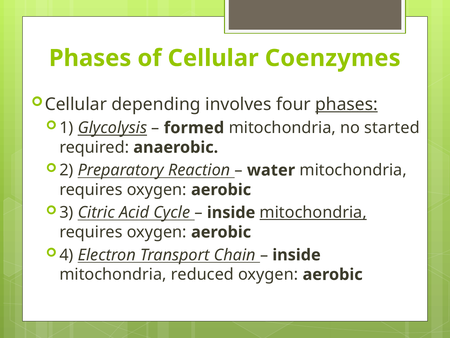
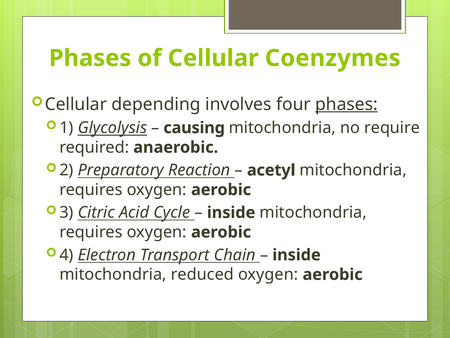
formed: formed -> causing (194, 128)
started: started -> require (392, 128)
water: water -> acetyl (271, 170)
mitochondria underline: present -> none (313, 212)
